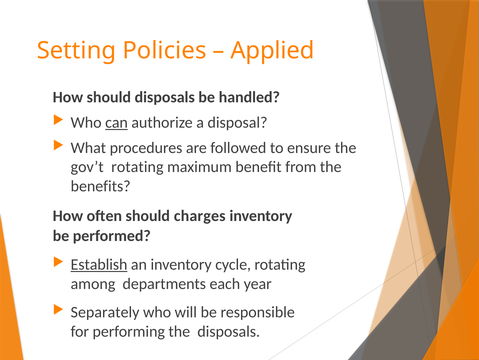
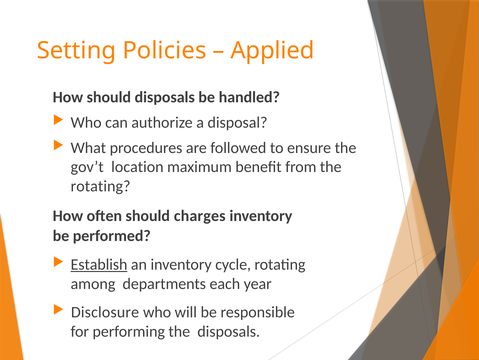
can underline: present -> none (117, 122)
gov’t rotating: rotating -> location (137, 167)
benefits: benefits -> rotating (101, 186)
Separately: Separately -> Disclosure (105, 312)
